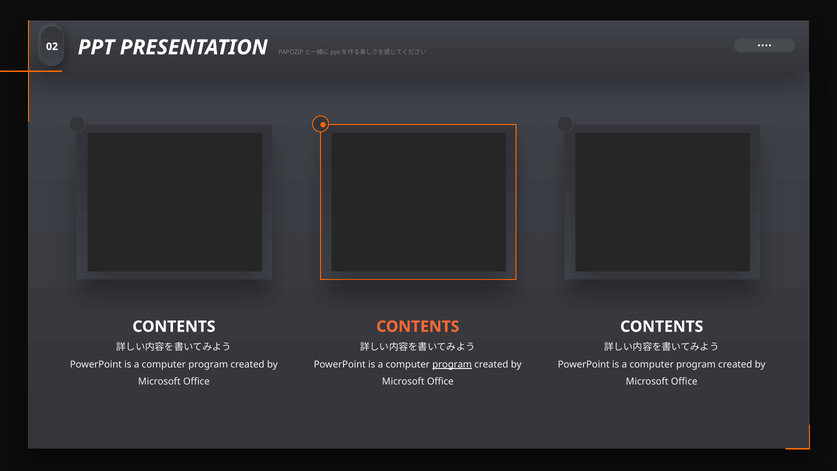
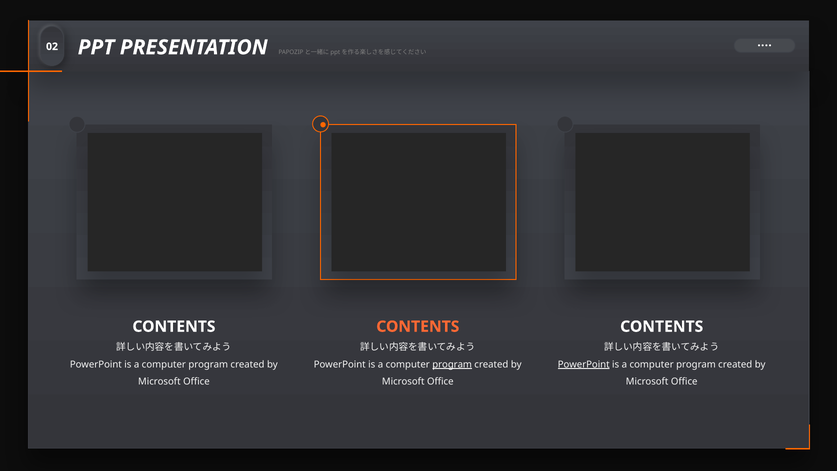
PowerPoint underline: none -> present (584, 364)
